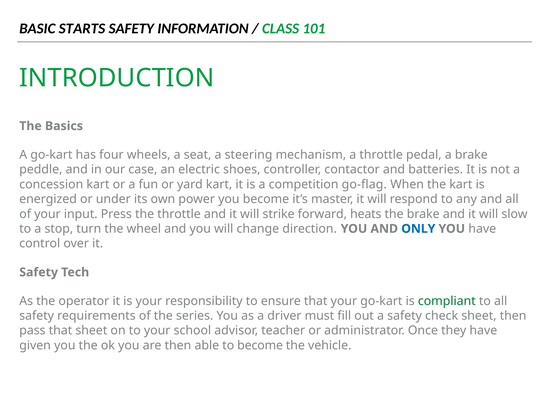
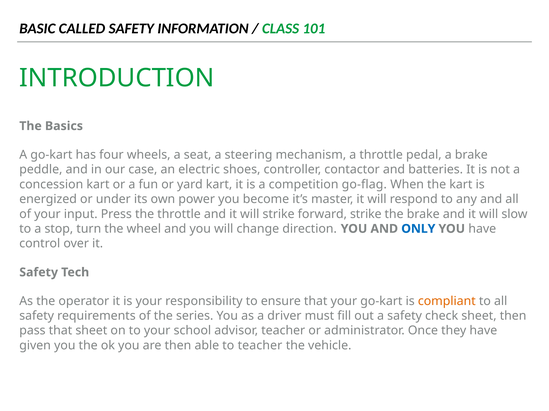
STARTS: STARTS -> CALLED (82, 28)
forward heats: heats -> strike (366, 214)
compliant colour: green -> orange (447, 302)
to become: become -> teacher (260, 346)
